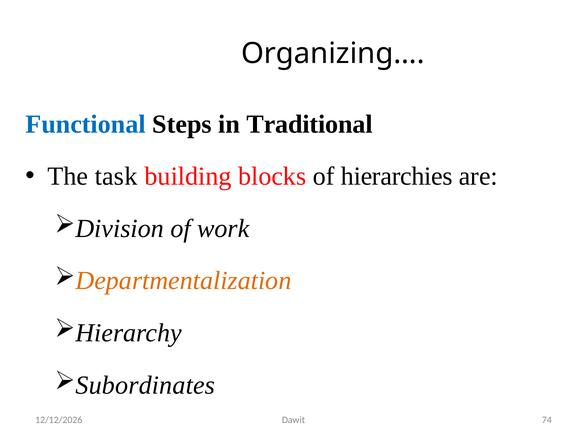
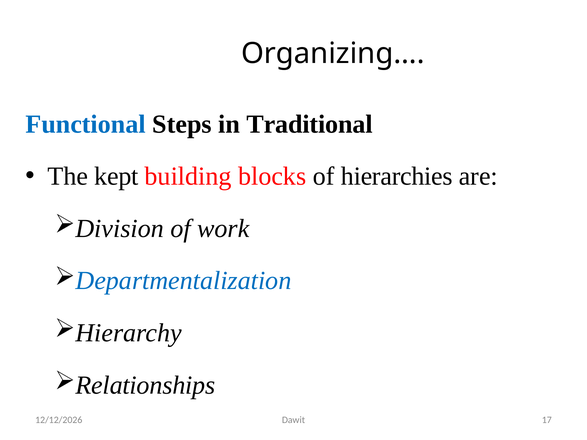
task: task -> kept (116, 176)
Departmentalization colour: orange -> blue (183, 281)
Subordinates: Subordinates -> Relationships (145, 385)
74: 74 -> 17 (547, 420)
